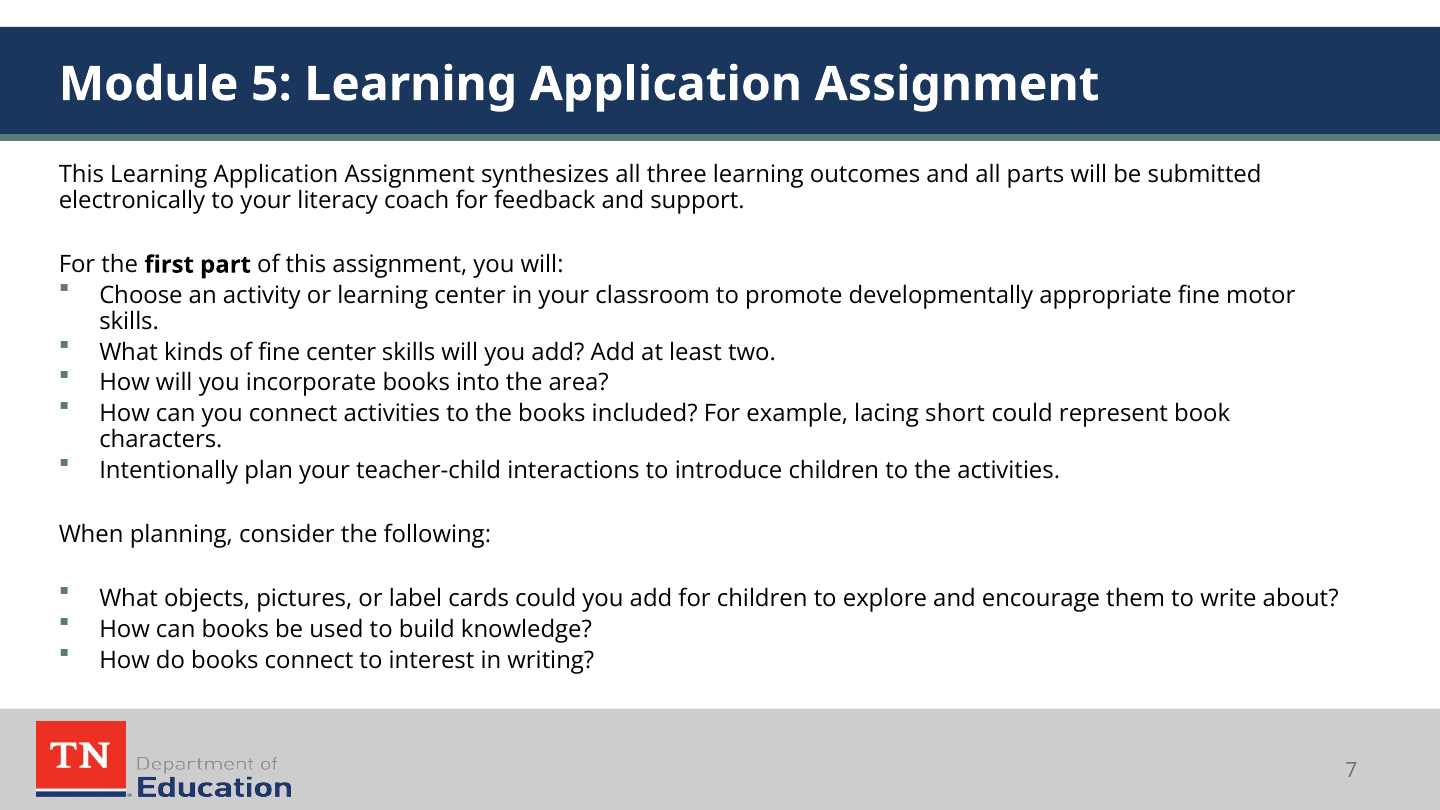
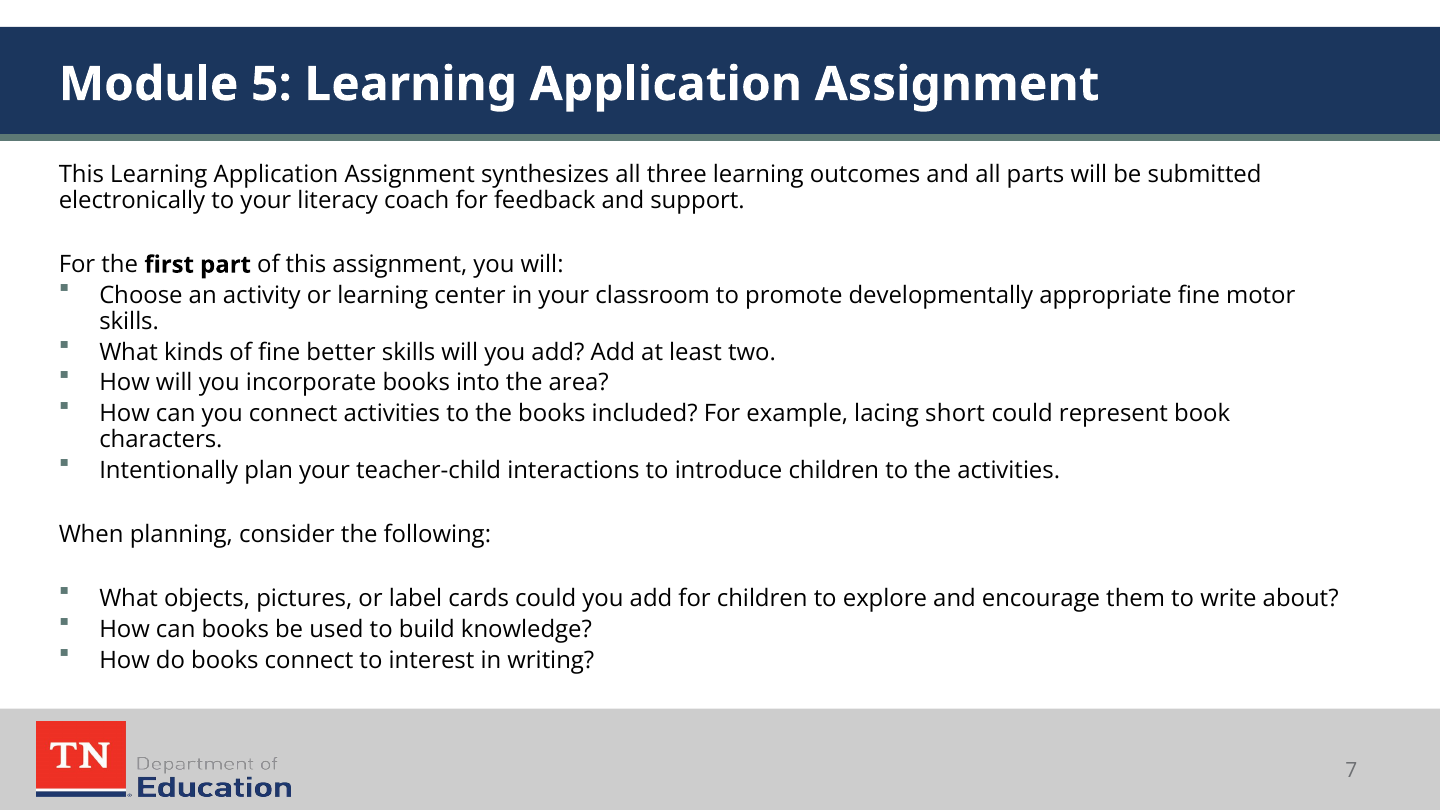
fine center: center -> better (341, 352)
